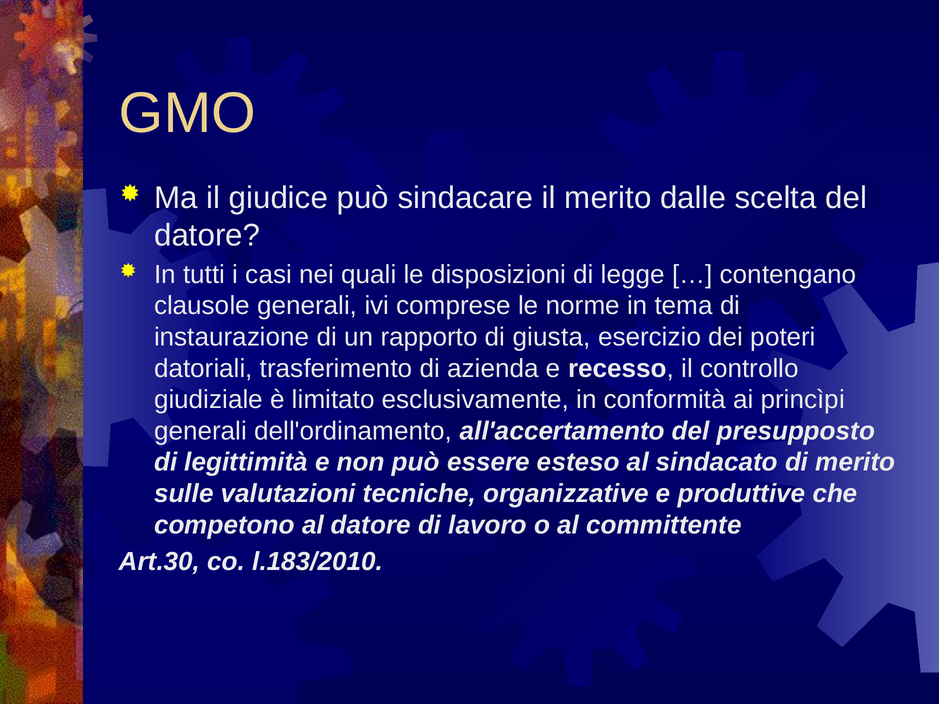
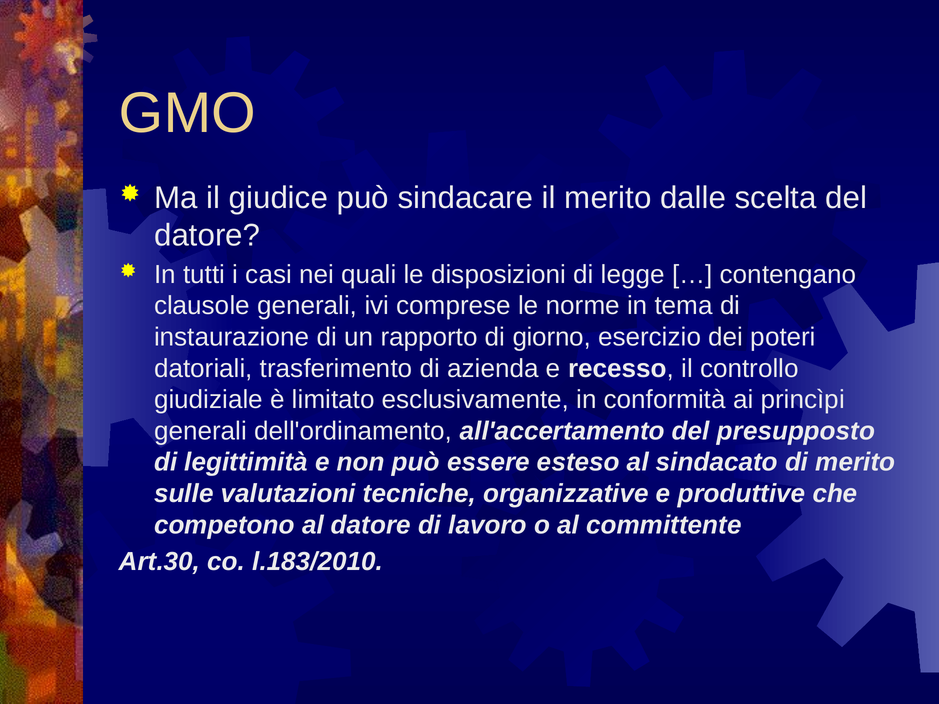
giusta: giusta -> giorno (552, 337)
